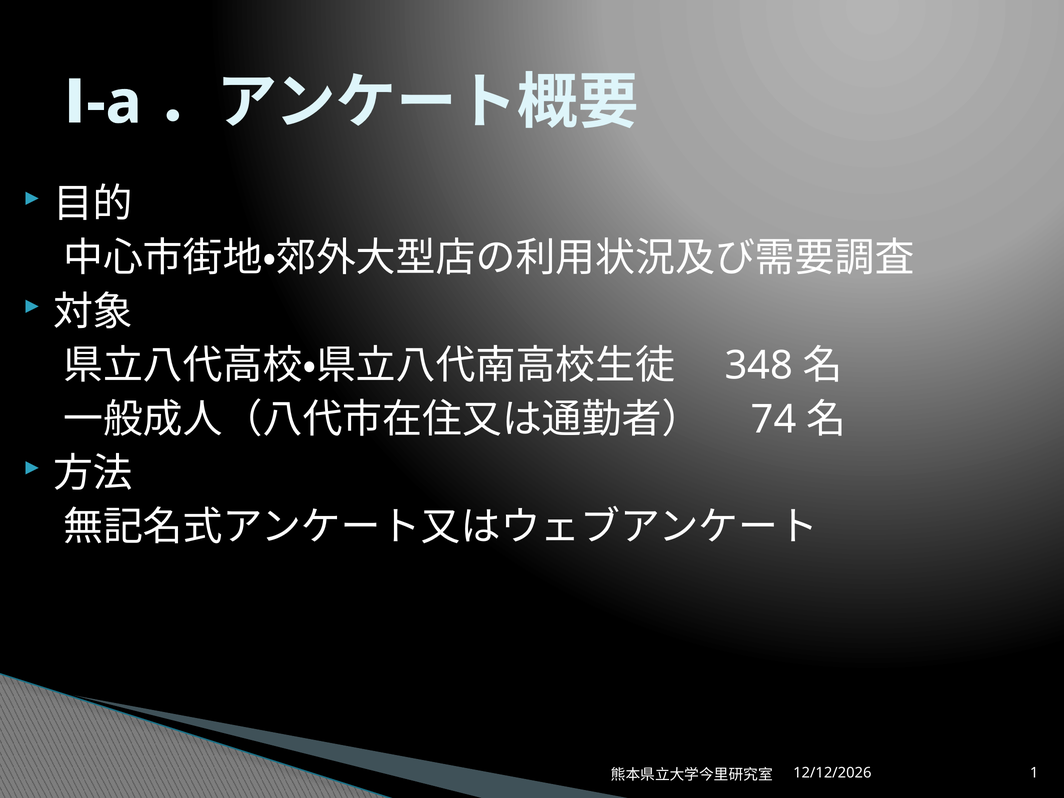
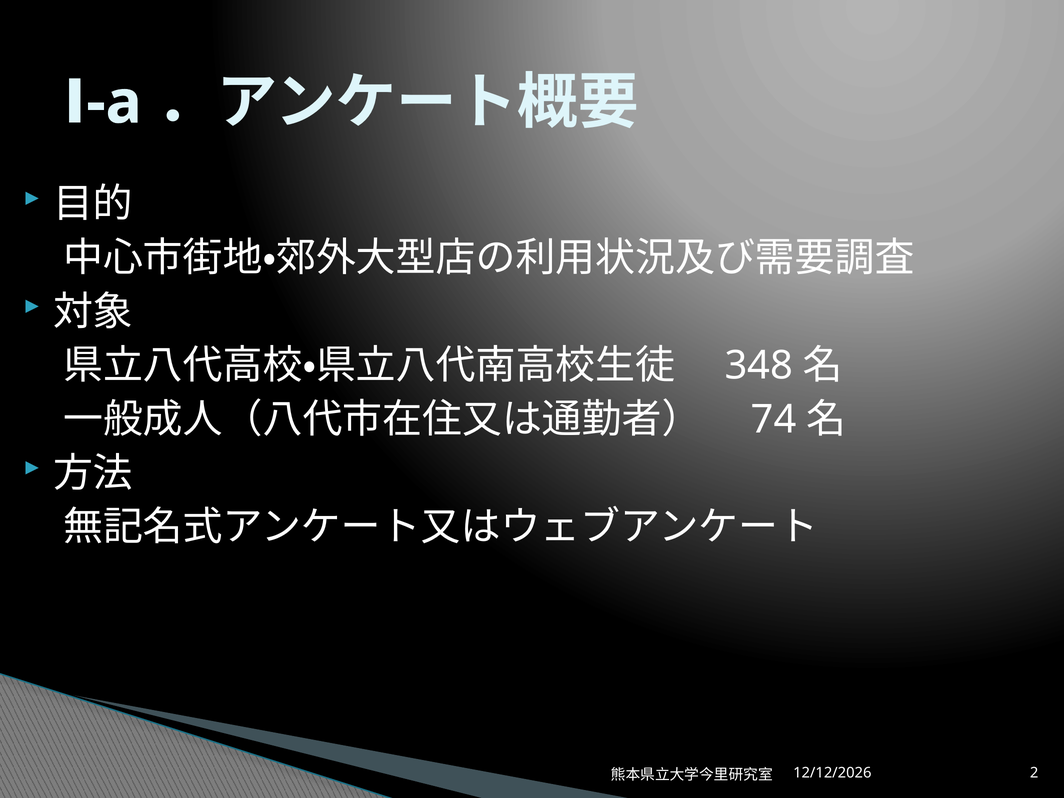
1: 1 -> 2 (1034, 773)
